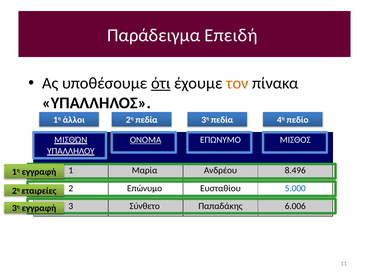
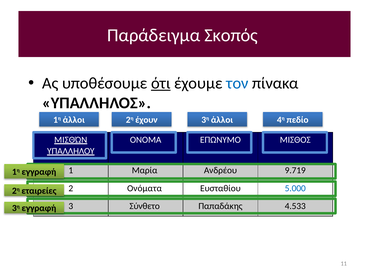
Επειδή: Επειδή -> Σκοπός (231, 35)
τον colour: orange -> blue (237, 84)
2η πεδία: πεδία -> έχουν (146, 120)
3η πεδία: πεδία -> άλλοι (222, 120)
ΟΝΟΜΑ underline: present -> none (146, 140)
8.496: 8.496 -> 9.719 (295, 171)
Επώνυμο: Επώνυμο -> Ονόματα (145, 189)
6.006: 6.006 -> 4.533 (295, 207)
